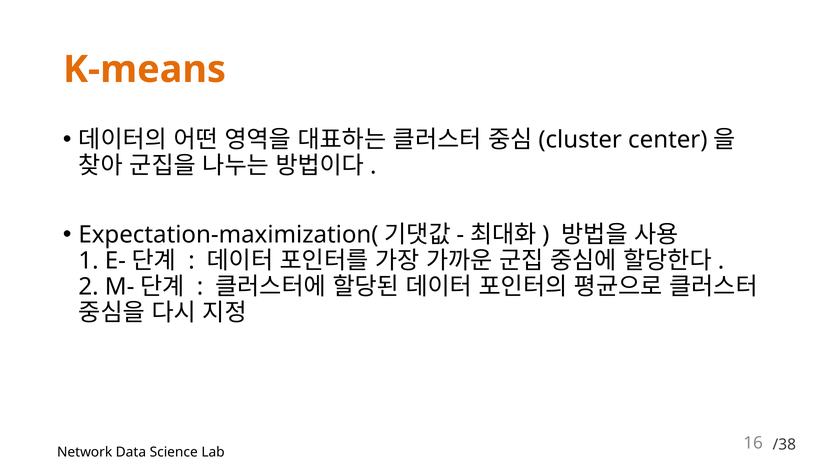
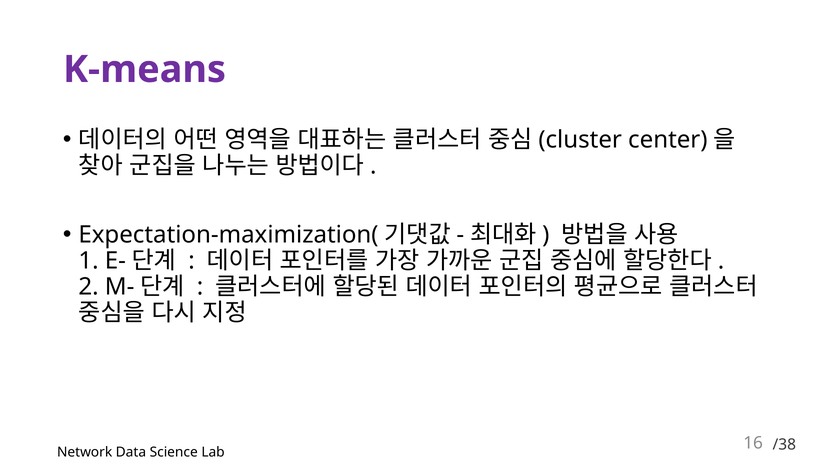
K-means colour: orange -> purple (144, 69)
